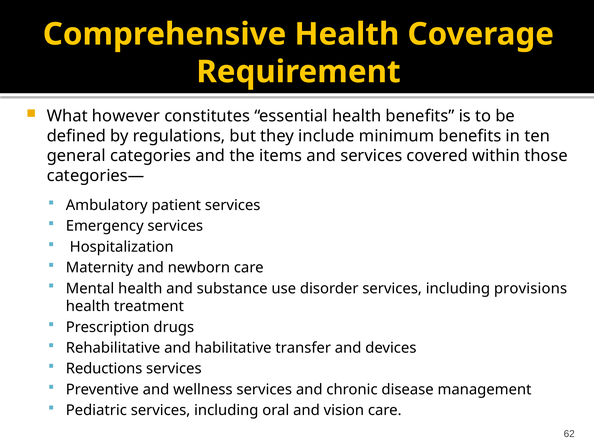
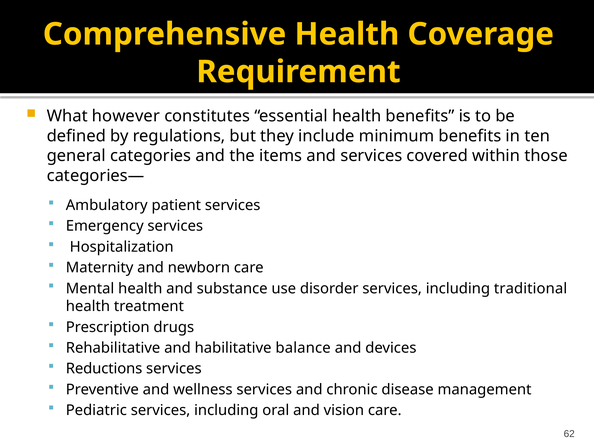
provisions: provisions -> traditional (531, 288)
transfer: transfer -> balance (303, 348)
